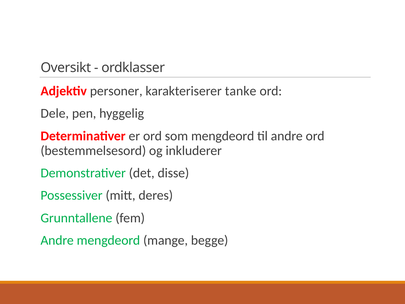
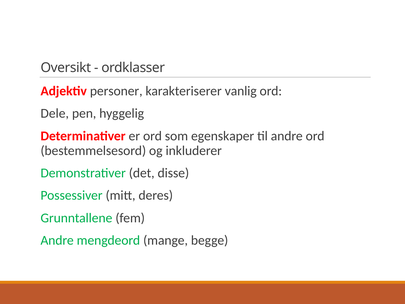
tanke: tanke -> vanlig (241, 91)
som mengdeord: mengdeord -> egenskaper (223, 136)
